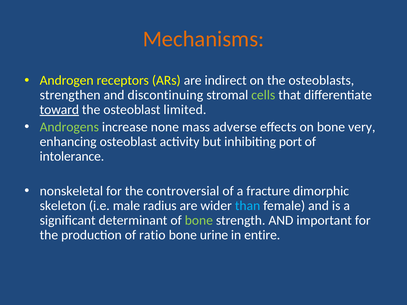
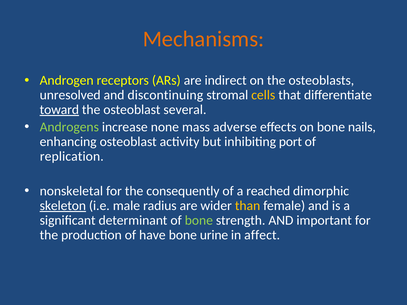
strengthen: strengthen -> unresolved (70, 95)
cells colour: light green -> yellow (263, 95)
limited: limited -> several (185, 110)
very: very -> nails (362, 127)
intolerance: intolerance -> replication (72, 156)
controversial: controversial -> consequently (183, 191)
fracture: fracture -> reached (268, 191)
skeleton underline: none -> present (63, 206)
than colour: light blue -> yellow (248, 206)
ratio: ratio -> have (152, 235)
entire: entire -> affect (262, 235)
